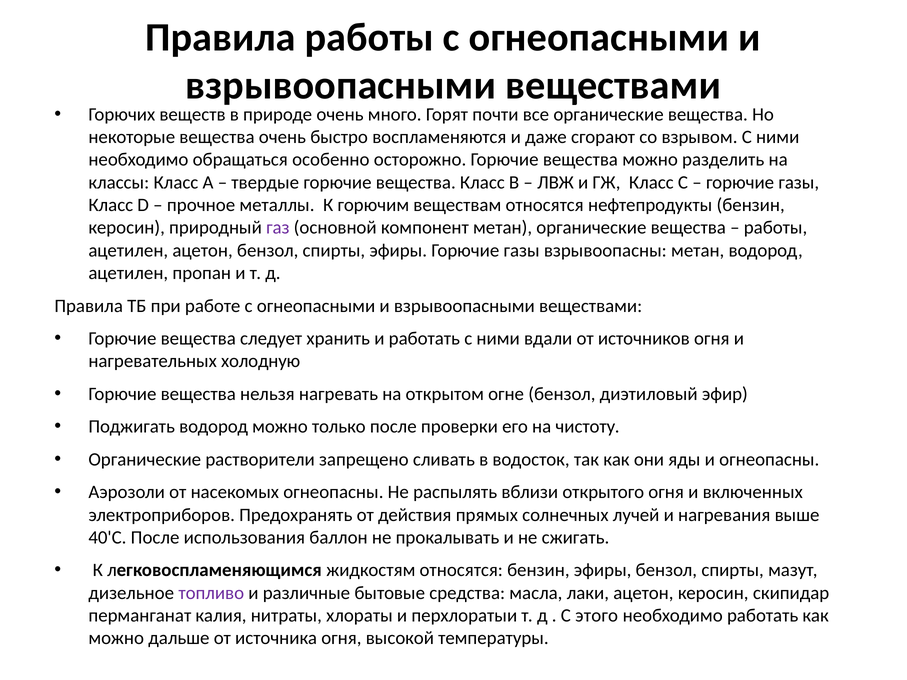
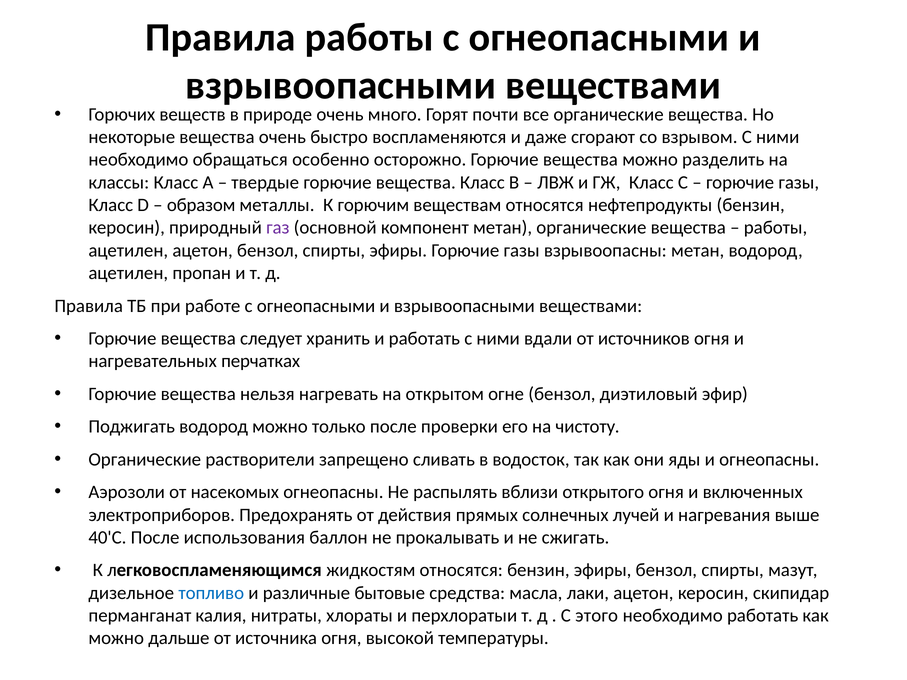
прочное: прочное -> образом (201, 205)
холодную: холодную -> перчатках (261, 361)
топливо colour: purple -> blue (211, 593)
